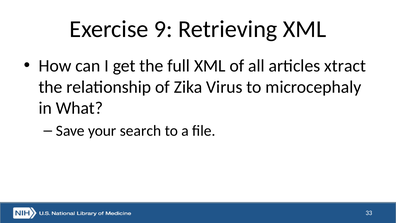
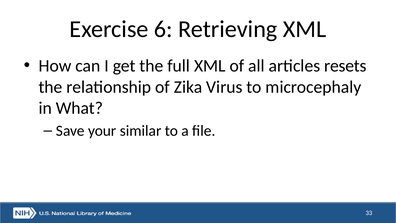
9: 9 -> 6 (163, 29)
xtract: xtract -> resets (345, 66)
search: search -> similar (141, 131)
